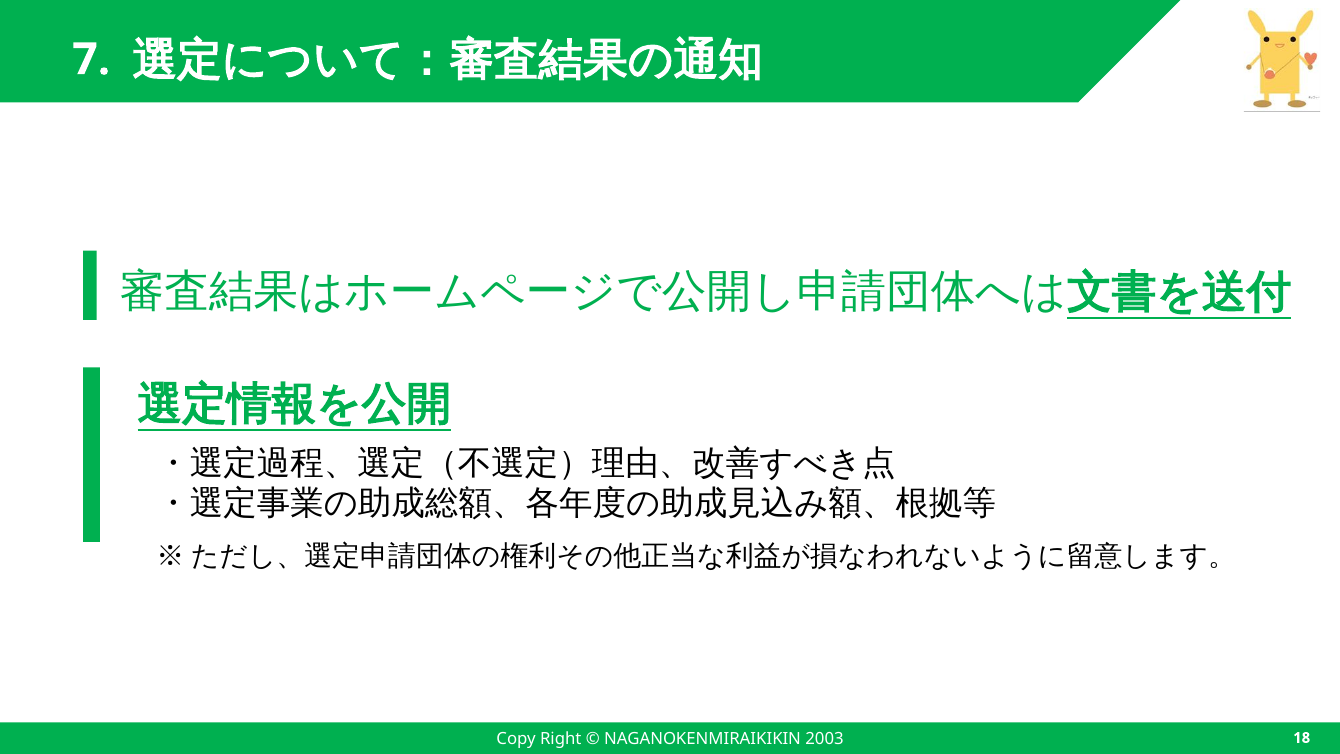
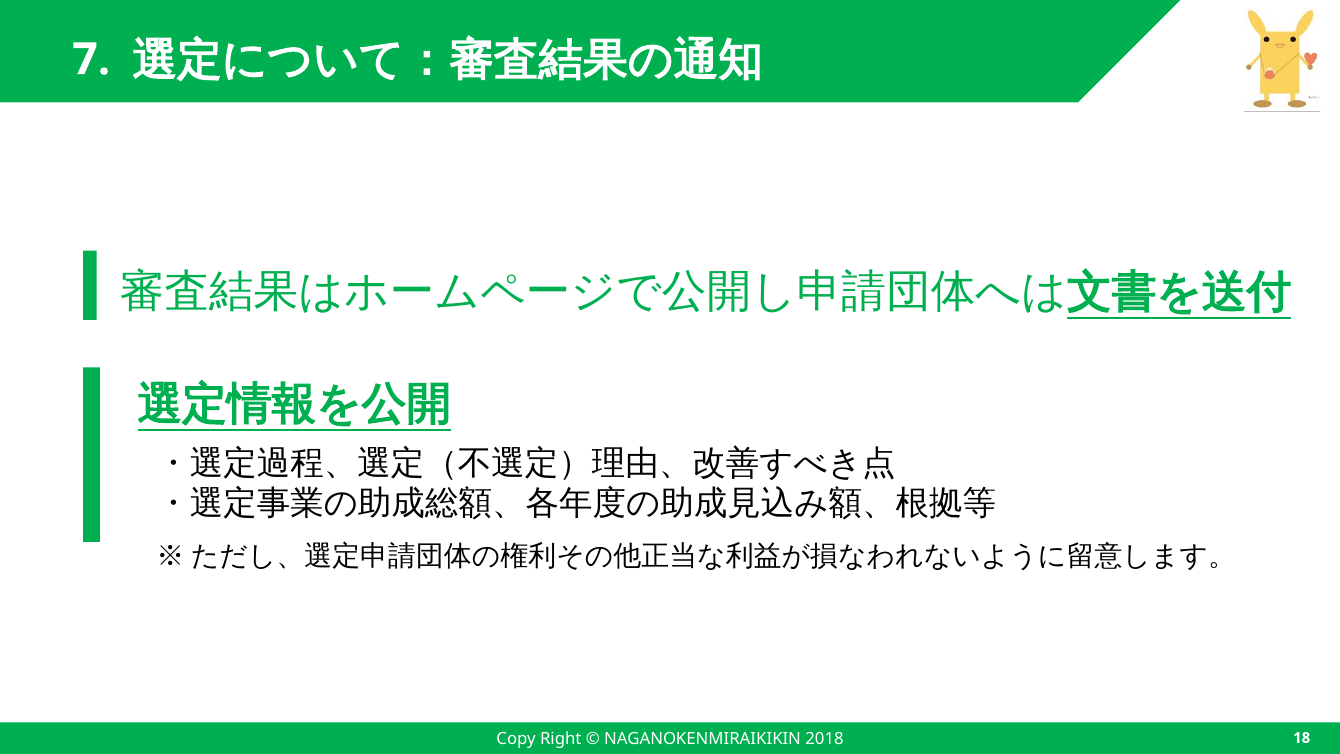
2003: 2003 -> 2018 (825, 739)
